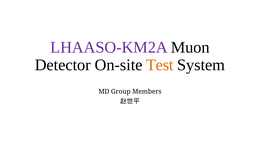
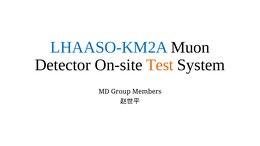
LHAASO-KM2A colour: purple -> blue (109, 47)
